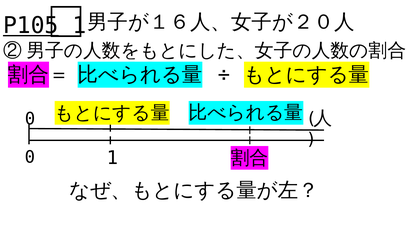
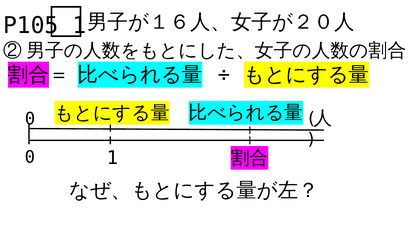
P105 underline: present -> none (31, 26)
